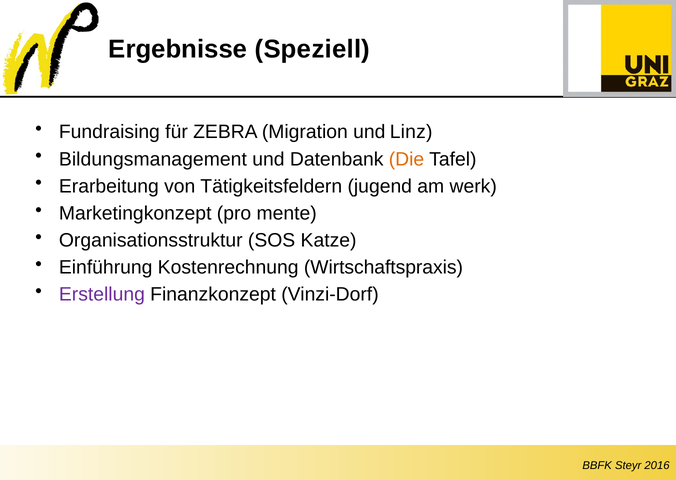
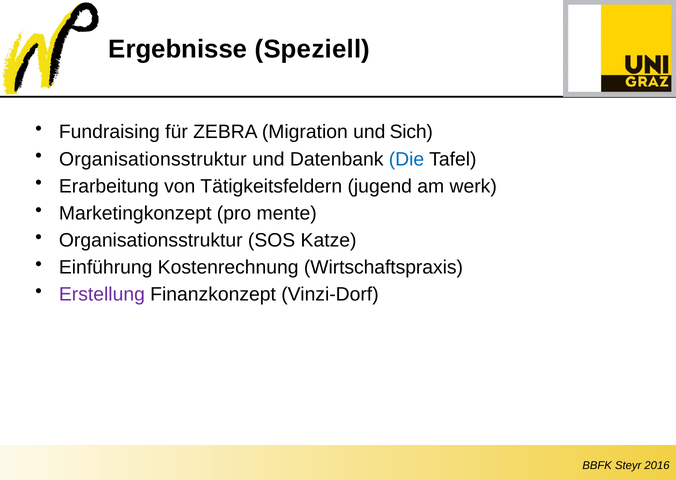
Linz: Linz -> Sich (411, 132)
Bildungsmanagement: Bildungsmanagement -> Organisationsstruktur (153, 159)
Die colour: orange -> blue (407, 159)
